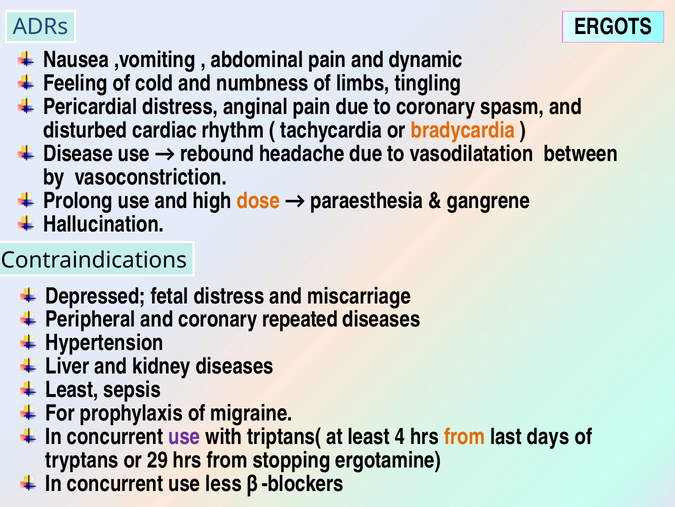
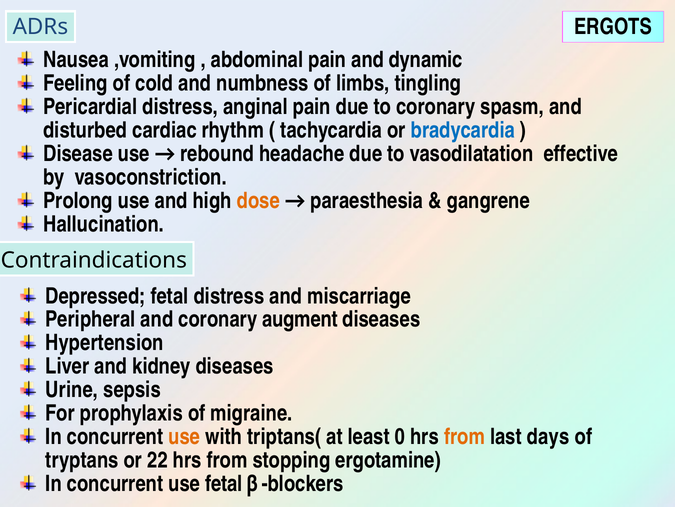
bradycardia colour: orange -> blue (463, 130)
between: between -> effective (581, 154)
repeated: repeated -> augment (300, 319)
Least: Least -> Urine (72, 389)
use colour: purple -> orange (184, 436)
4: 4 -> 0 (400, 436)
29: 29 -> 22 (158, 460)
use less: less -> fetal (224, 483)
